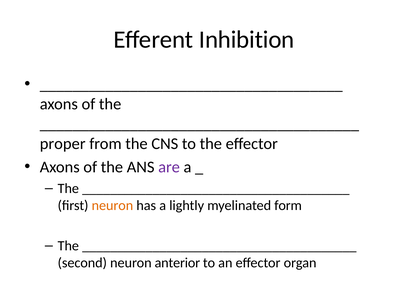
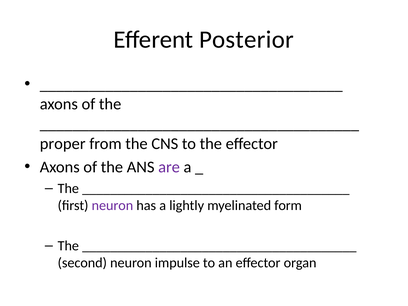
Inhibition: Inhibition -> Posterior (246, 39)
neuron colour: orange -> purple (112, 205)
anterior: anterior -> impulse (177, 263)
